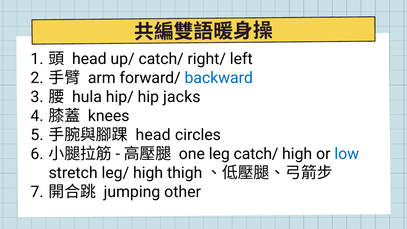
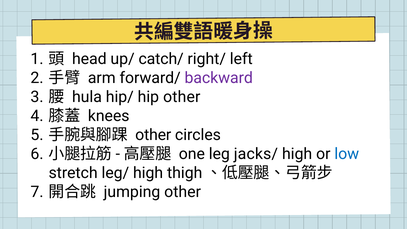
backward colour: blue -> purple (219, 78)
hip jacks: jacks -> other (182, 97)
head: head -> other (153, 135)
leg catch/: catch/ -> jacks/ (256, 154)
